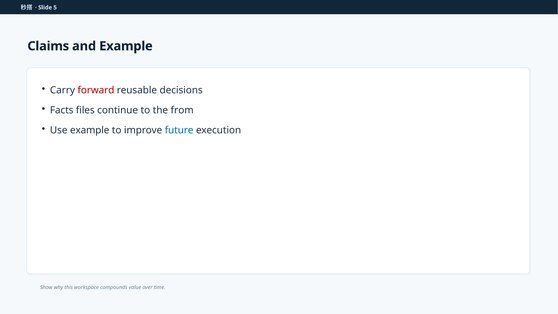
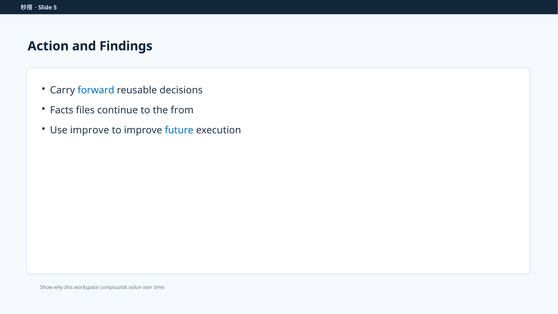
Claims: Claims -> Action (48, 46)
and Example: Example -> Findings (126, 46)
forward colour: red -> blue (96, 90)
Use example: example -> improve (90, 130)
